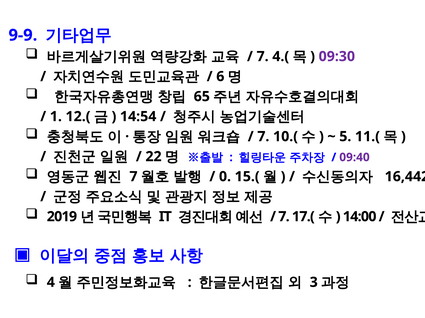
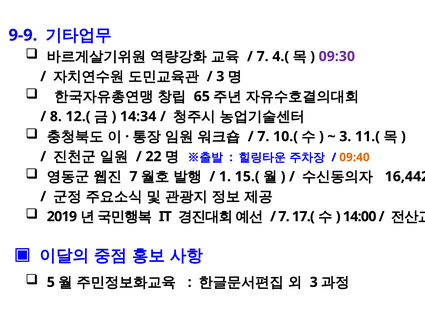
6: 6 -> 3 (220, 77)
1: 1 -> 8 (56, 117)
14:54: 14:54 -> 14:34 (138, 117)
5: 5 -> 3 (345, 137)
09:40 colour: purple -> orange (354, 158)
0: 0 -> 1 (225, 177)
4: 4 -> 5 (51, 283)
